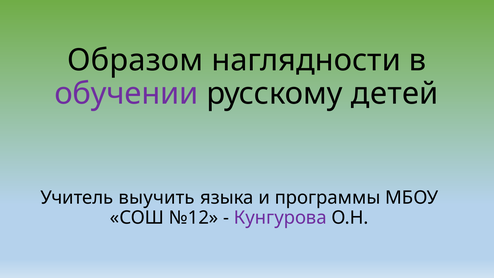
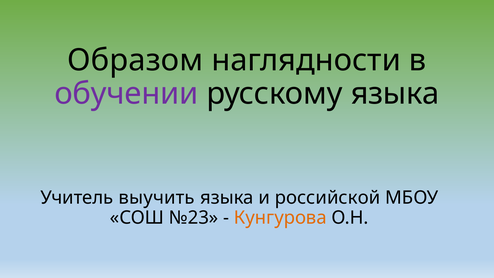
русскому детей: детей -> языка (395, 94)
программы: программы -> российской (328, 198)
№12: №12 -> №23 (194, 218)
Кунгурова colour: purple -> orange (280, 218)
